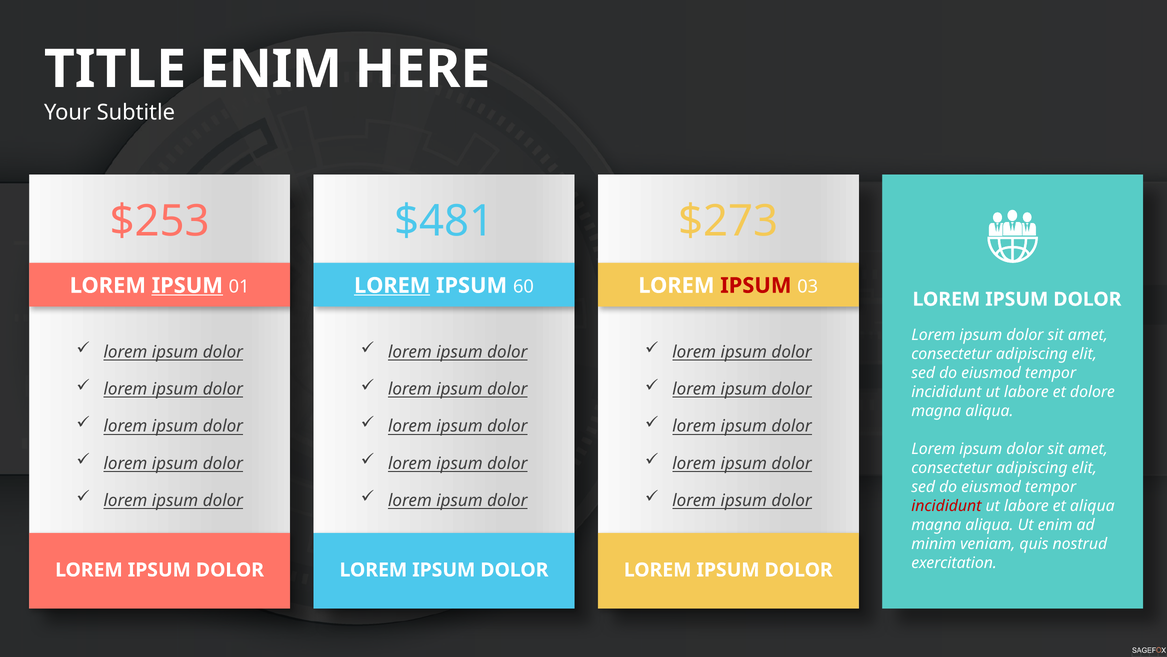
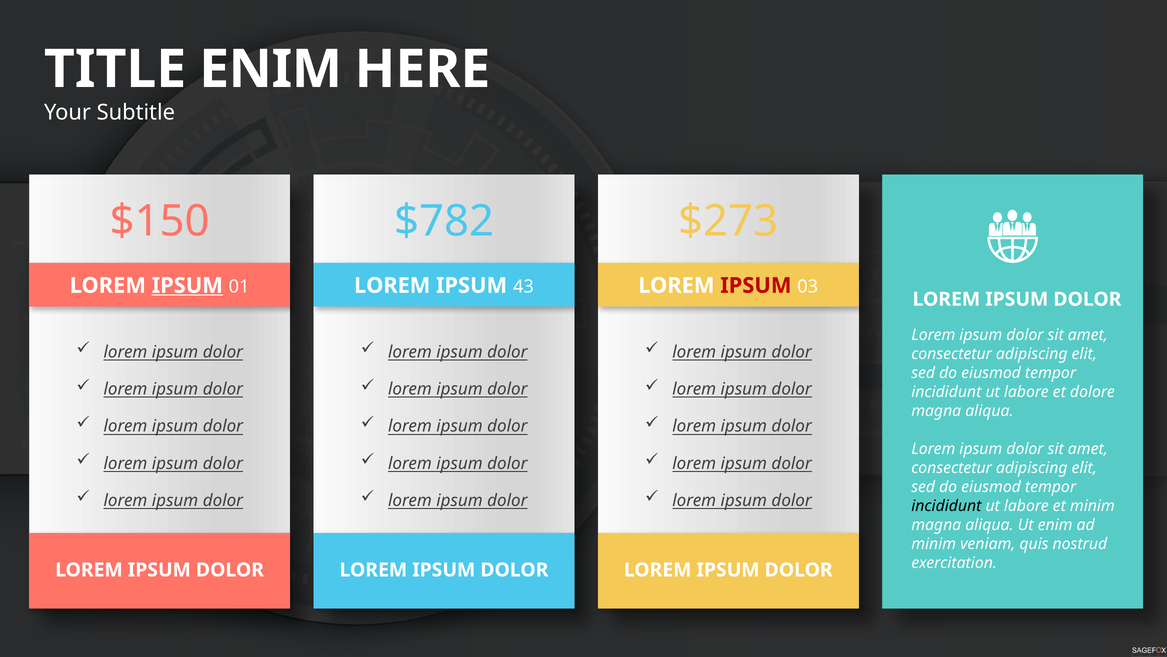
$253: $253 -> $150 (160, 221)
$481: $481 -> $782 (444, 221)
LOREM underline: present -> none (392, 285)
60: 60 -> 43 (523, 287)
incididunt colour: red -> black (946, 505)
et aliqua: aliqua -> minim (1092, 505)
